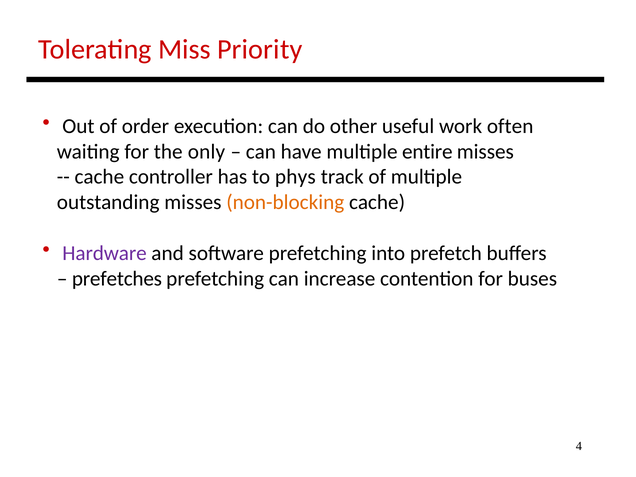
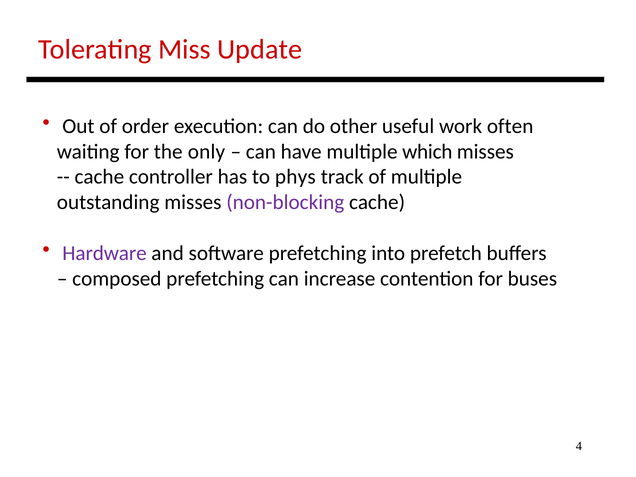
Priority: Priority -> Update (260, 50)
entire: entire -> which (427, 152)
non-blocking colour: orange -> purple (285, 202)
prefetches: prefetches -> composed (117, 279)
